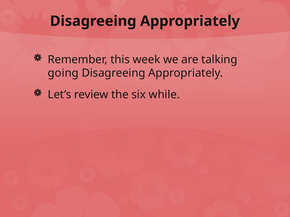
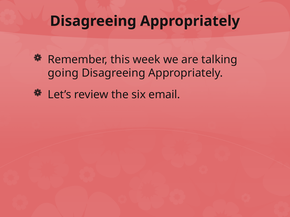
while: while -> email (164, 95)
